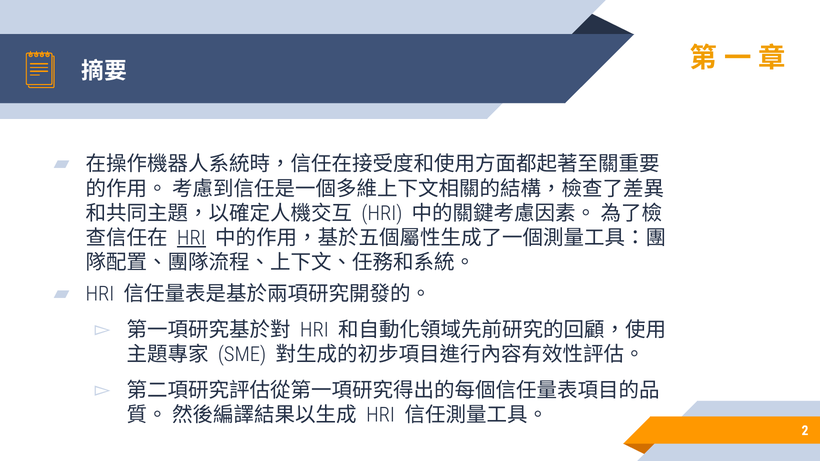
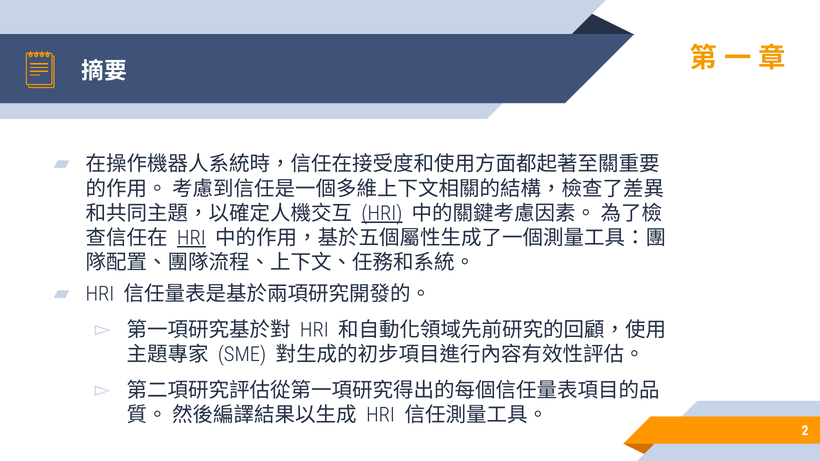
HRI underline: none -> present (382, 214)
